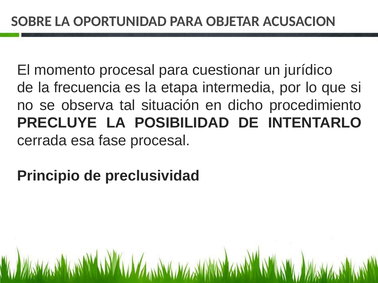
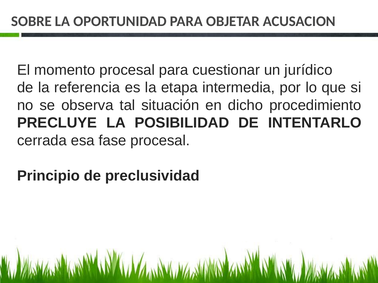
frecuencia: frecuencia -> referencia (87, 88)
